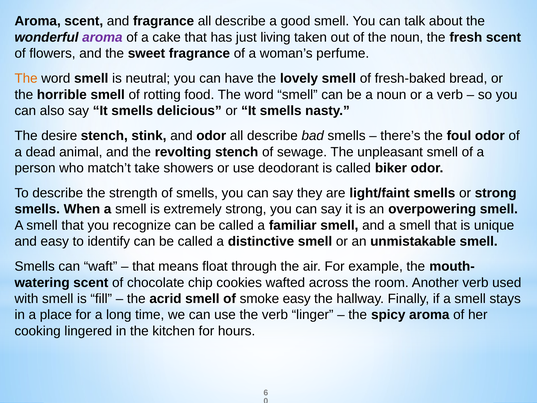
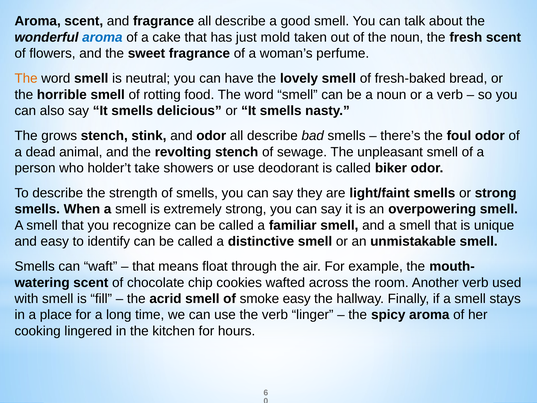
aroma colour: purple -> blue (102, 37)
living: living -> mold (275, 37)
desire: desire -> grows (59, 136)
match’t: match’t -> holder’t (109, 168)
